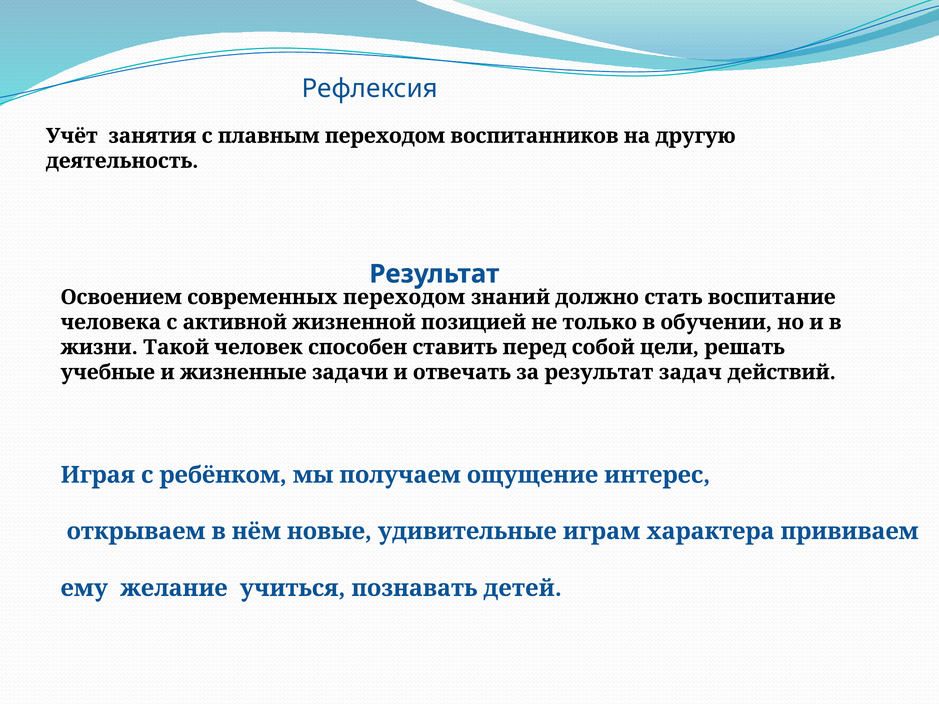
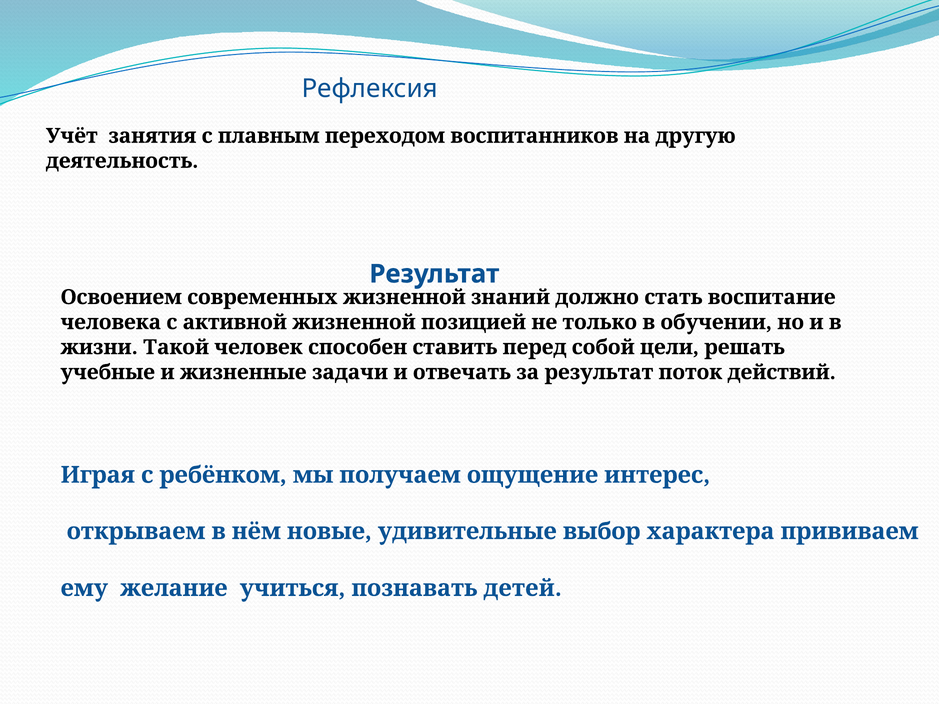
современных переходом: переходом -> жизненной (404, 297)
задач: задач -> поток (690, 372)
играм: играм -> выбор (602, 532)
